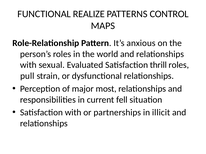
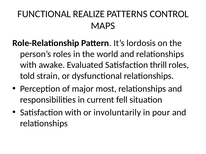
anxious: anxious -> lordosis (141, 43)
sexual: sexual -> awake (52, 65)
pull: pull -> told (27, 76)
partnerships: partnerships -> involuntarily (117, 113)
illicit: illicit -> pour (161, 113)
